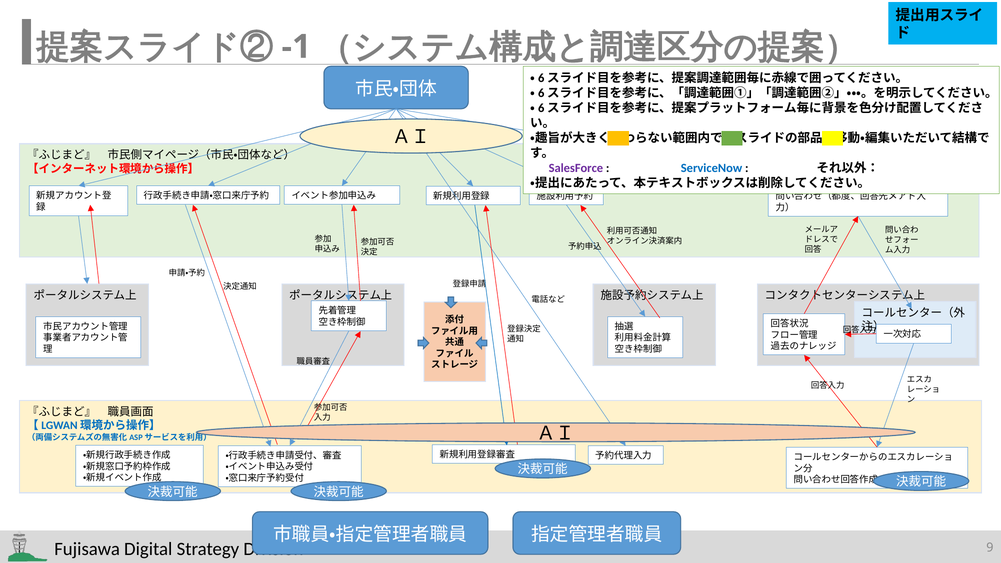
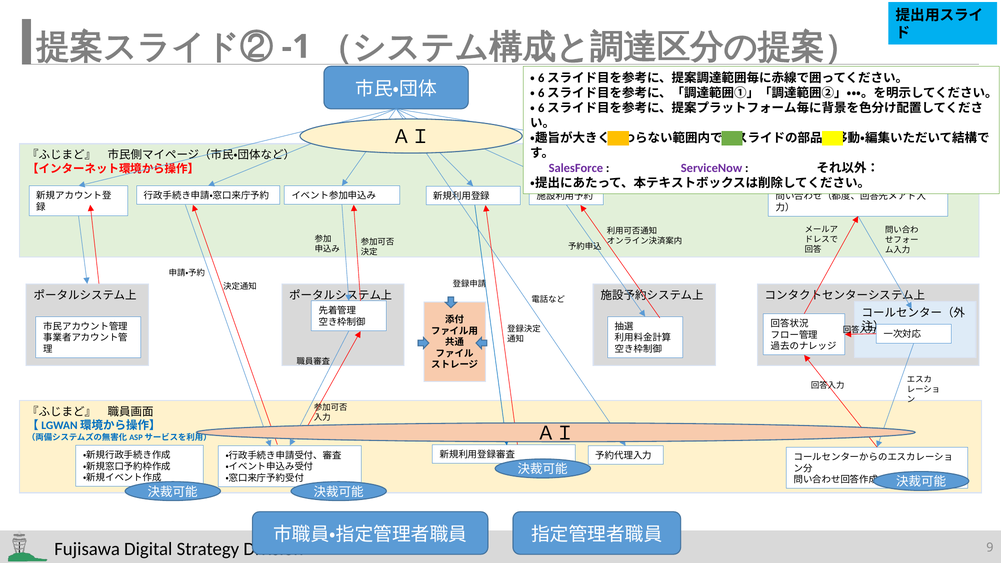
ServiceNow colour: blue -> purple (712, 168)
